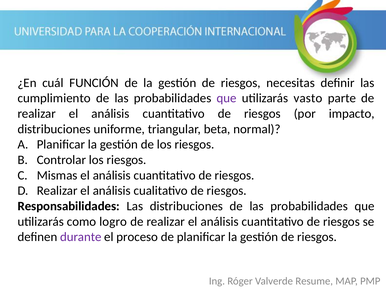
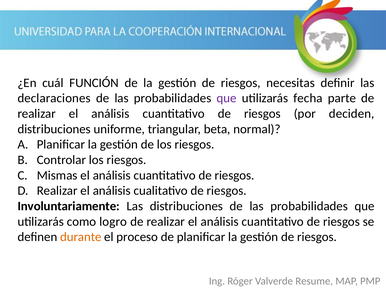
cumplimiento: cumplimiento -> declaraciones (54, 98)
vasto: vasto -> fecha (308, 98)
impacto: impacto -> deciden (352, 114)
Responsabilidades: Responsabilidades -> Involuntariamente (69, 206)
durante colour: purple -> orange (81, 237)
